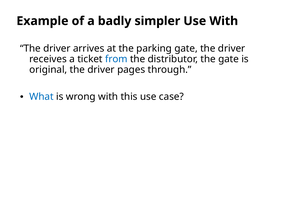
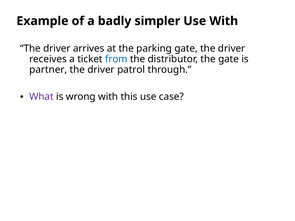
original: original -> partner (48, 70)
pages: pages -> patrol (131, 70)
What colour: blue -> purple (41, 97)
